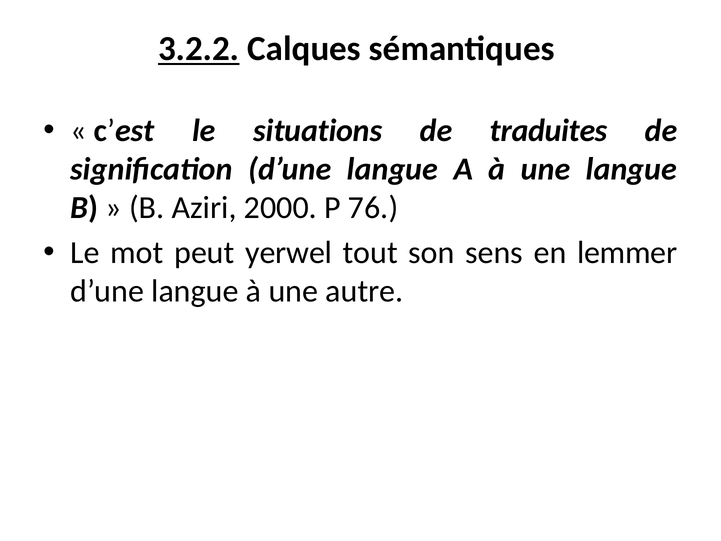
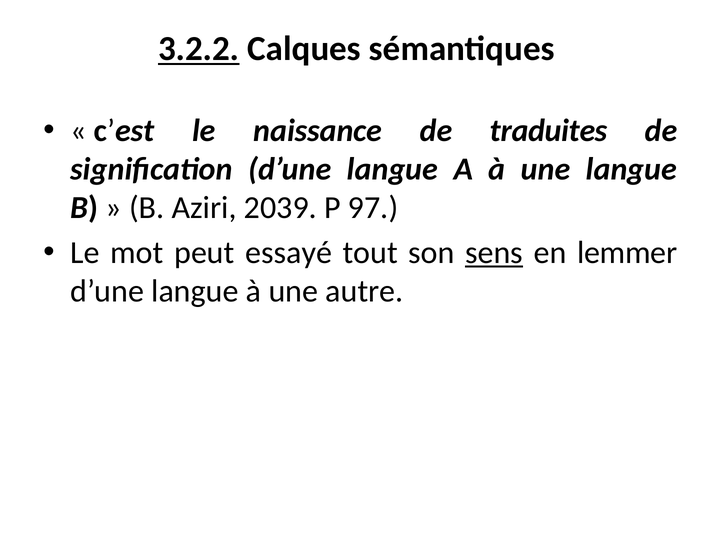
situations: situations -> naissance (318, 131)
2000: 2000 -> 2039 (280, 208)
76: 76 -> 97 (373, 208)
yerwel: yerwel -> essayé (289, 253)
sens underline: none -> present (494, 253)
